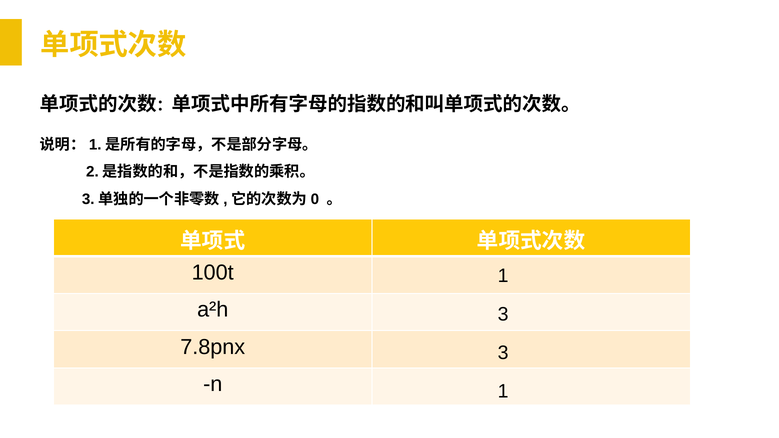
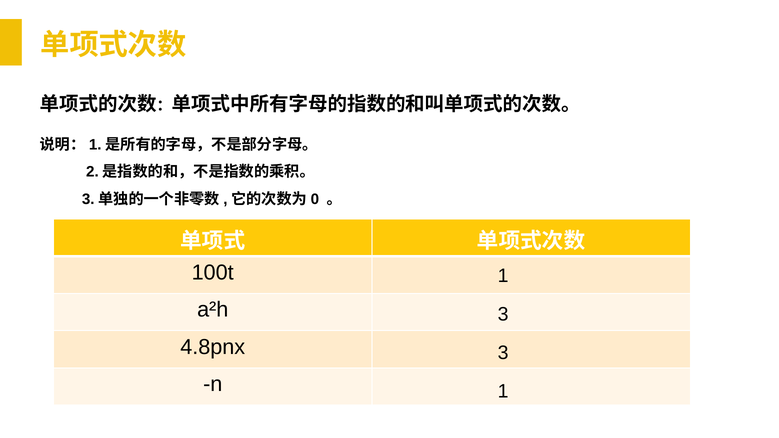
7.8pnx: 7.8pnx -> 4.8pnx (213, 347)
